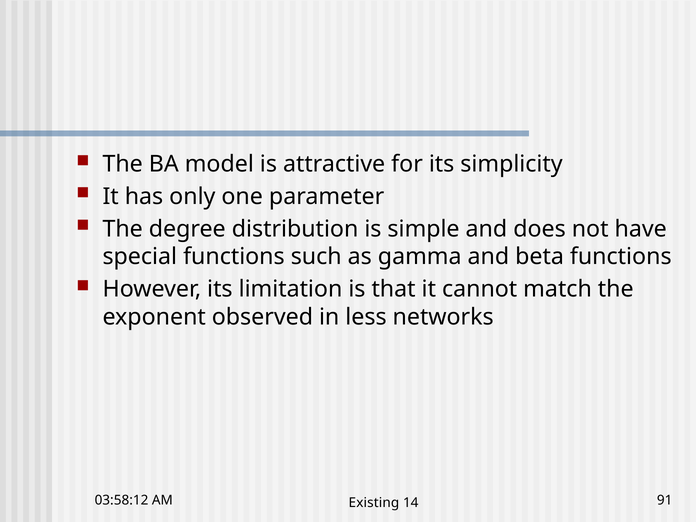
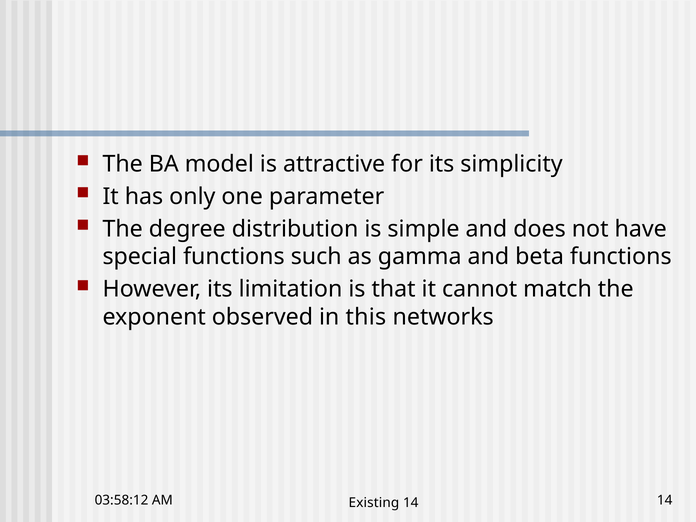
less: less -> this (366, 317)
14 91: 91 -> 14 (665, 500)
